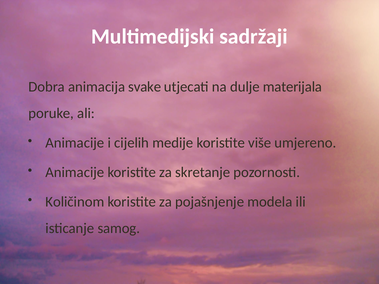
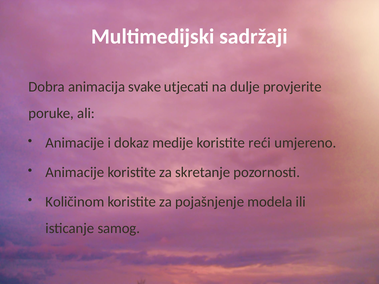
materijala: materijala -> provjerite (292, 87)
cijelih: cijelih -> dokaz (132, 143)
više: više -> reći (260, 143)
